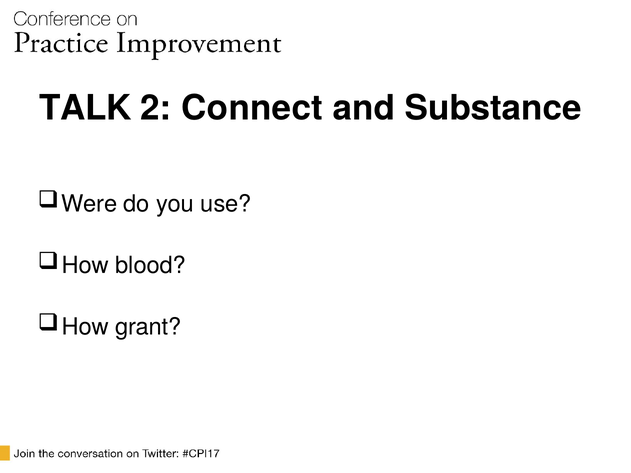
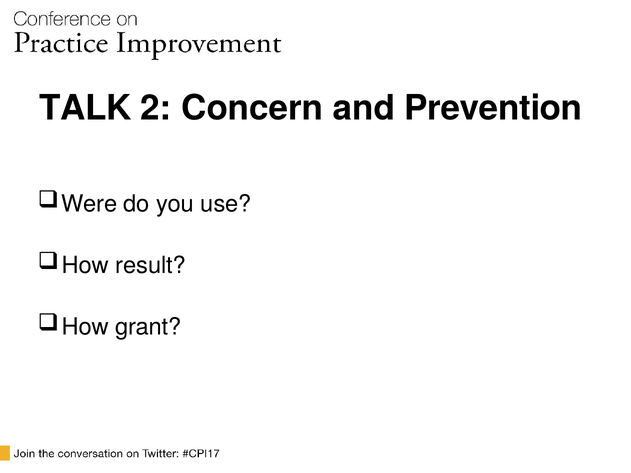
Connect: Connect -> Concern (252, 108)
Substance: Substance -> Prevention (493, 108)
blood: blood -> result (151, 265)
